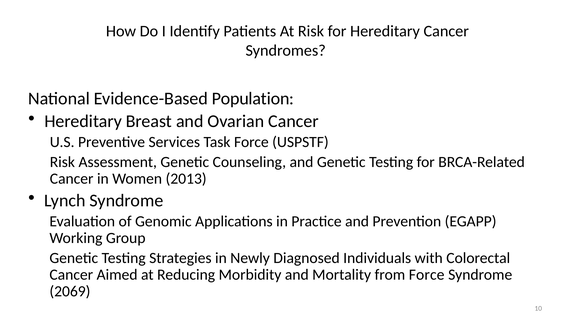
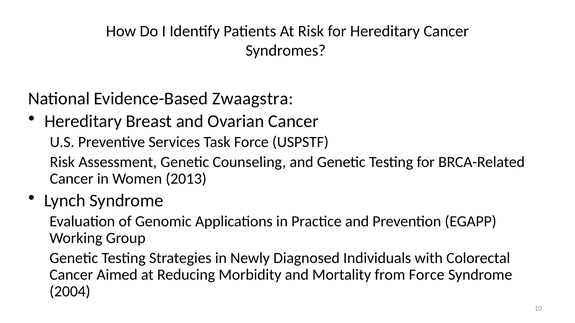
Population: Population -> Zwaagstra (253, 99)
2069: 2069 -> 2004 (70, 292)
